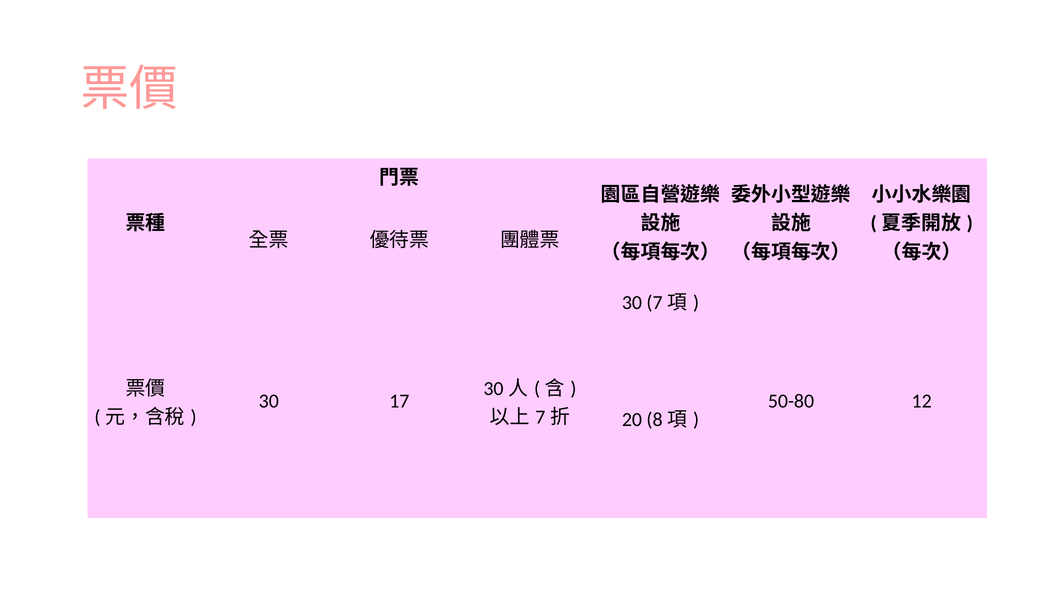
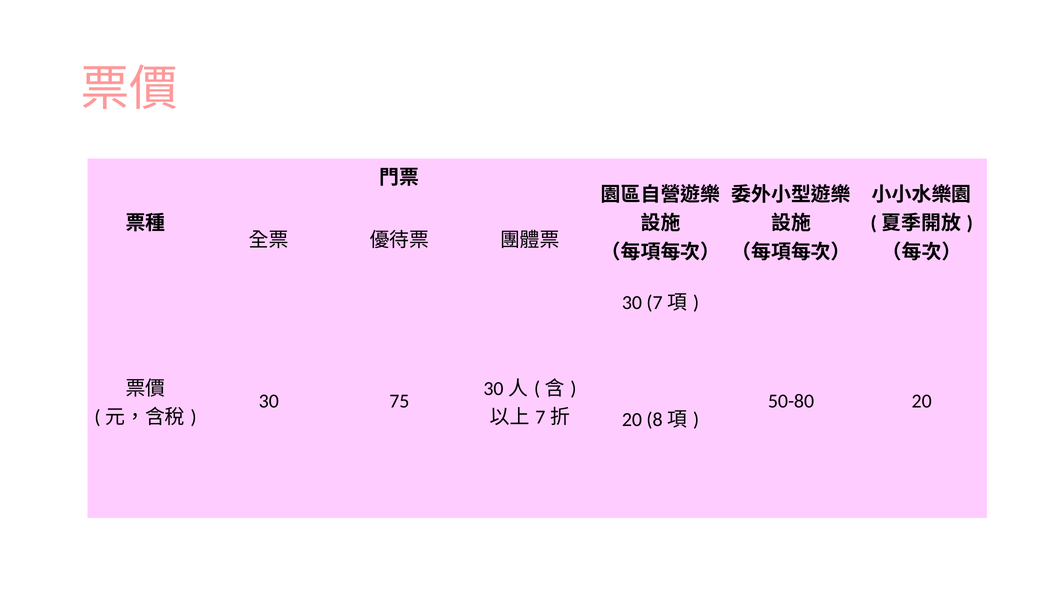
17: 17 -> 75 (399, 401)
50-80 12: 12 -> 20 (922, 401)
